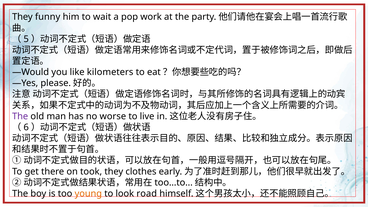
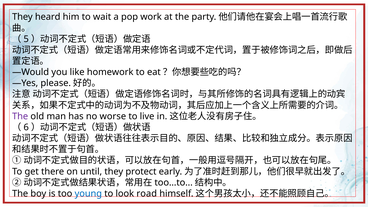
funny: funny -> heard (48, 17)
kilometers: kilometers -> homework (110, 72)
took: took -> until (91, 171)
clothes: clothes -> protect (141, 171)
young colour: orange -> blue (88, 194)
